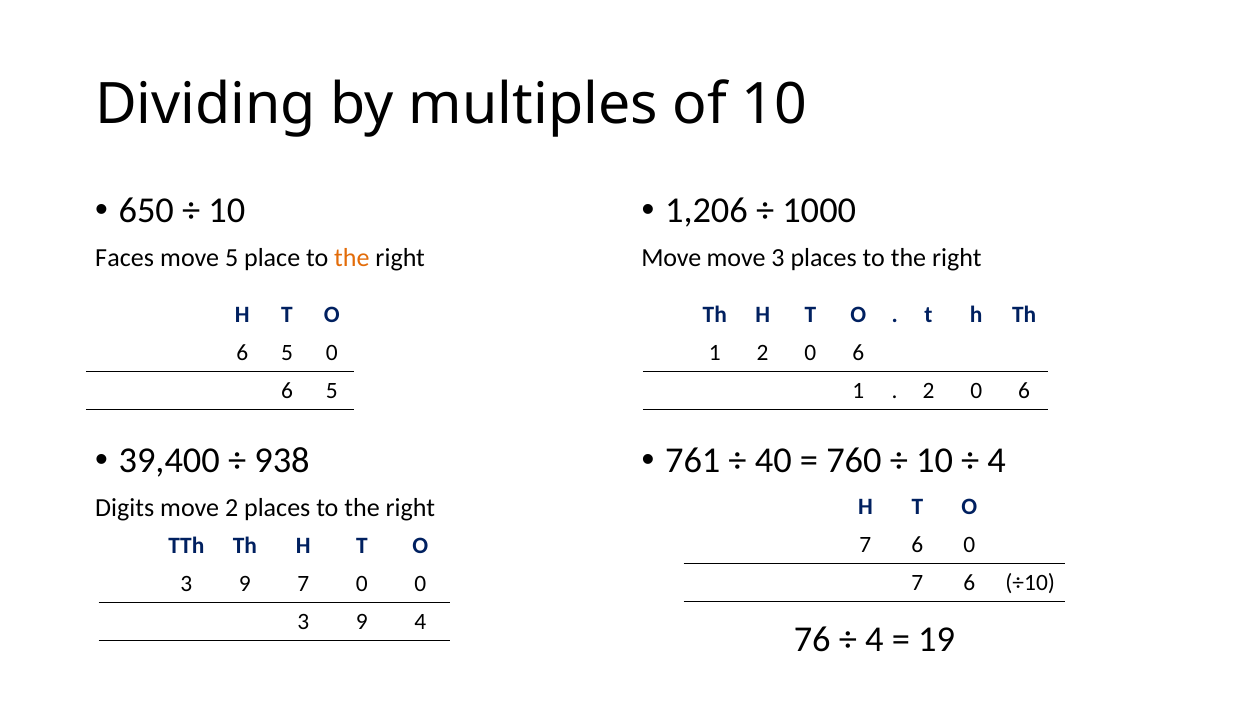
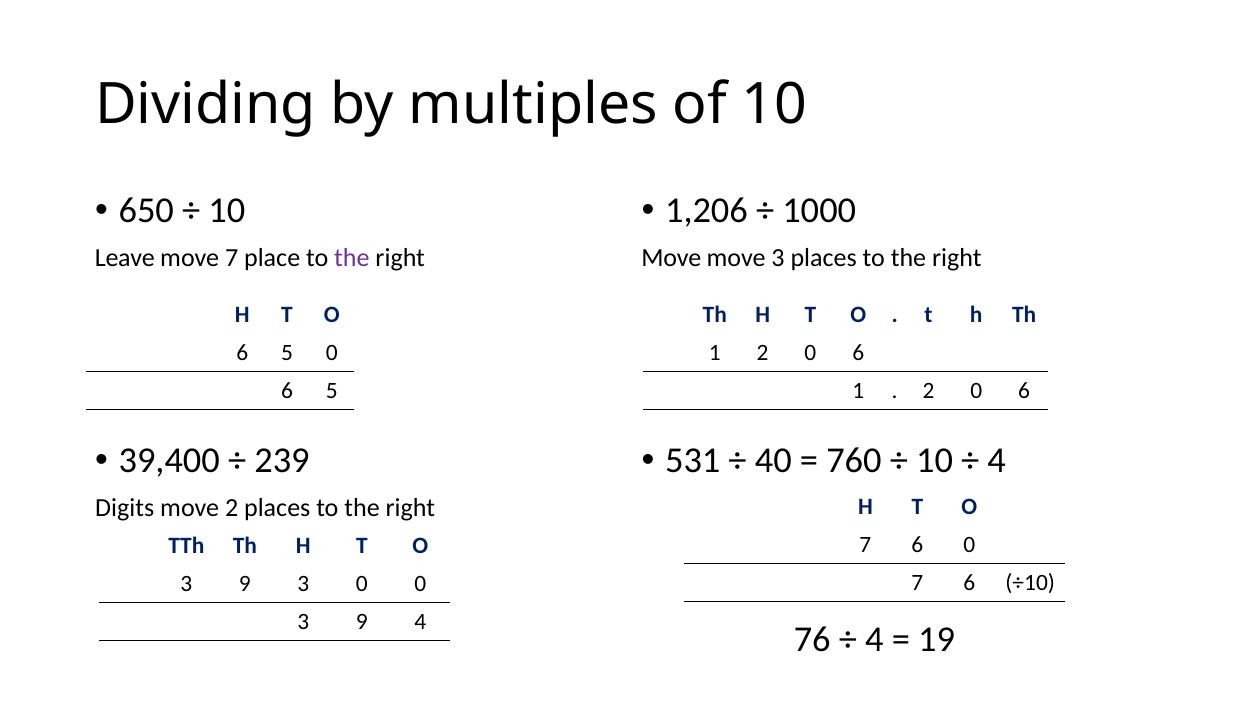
Faces: Faces -> Leave (125, 258)
move 5: 5 -> 7 (232, 258)
the colour: orange -> purple (352, 258)
938: 938 -> 239 (282, 461)
761: 761 -> 531 (693, 461)
9 7: 7 -> 3 (303, 584)
